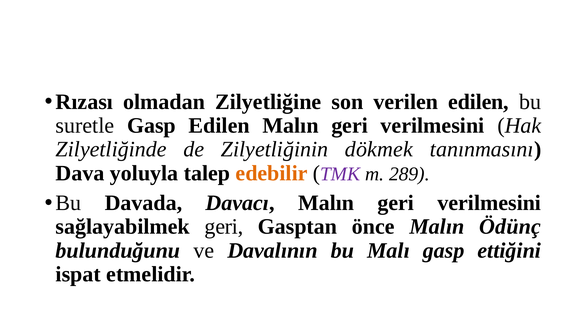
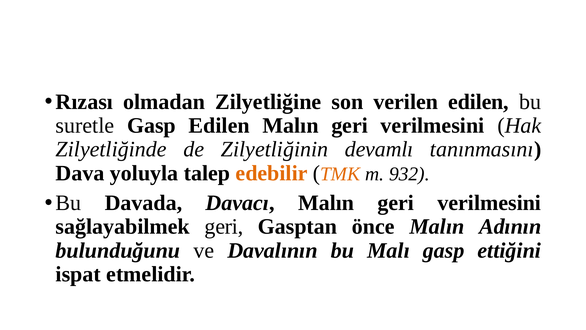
dökmek: dökmek -> devamlı (379, 149)
TMK colour: purple -> orange (340, 174)
289: 289 -> 932 (409, 174)
Ödünç: Ödünç -> Adının (510, 226)
